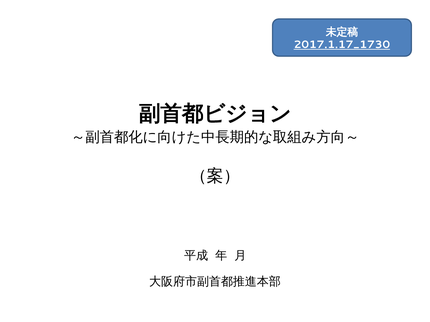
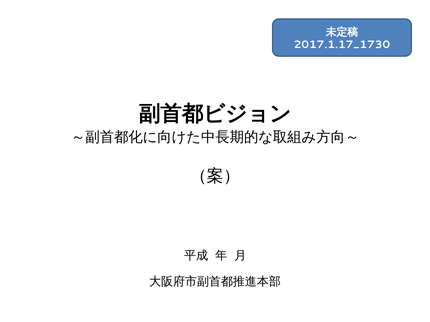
2017.1.17_1730 underline: present -> none (342, 45)
